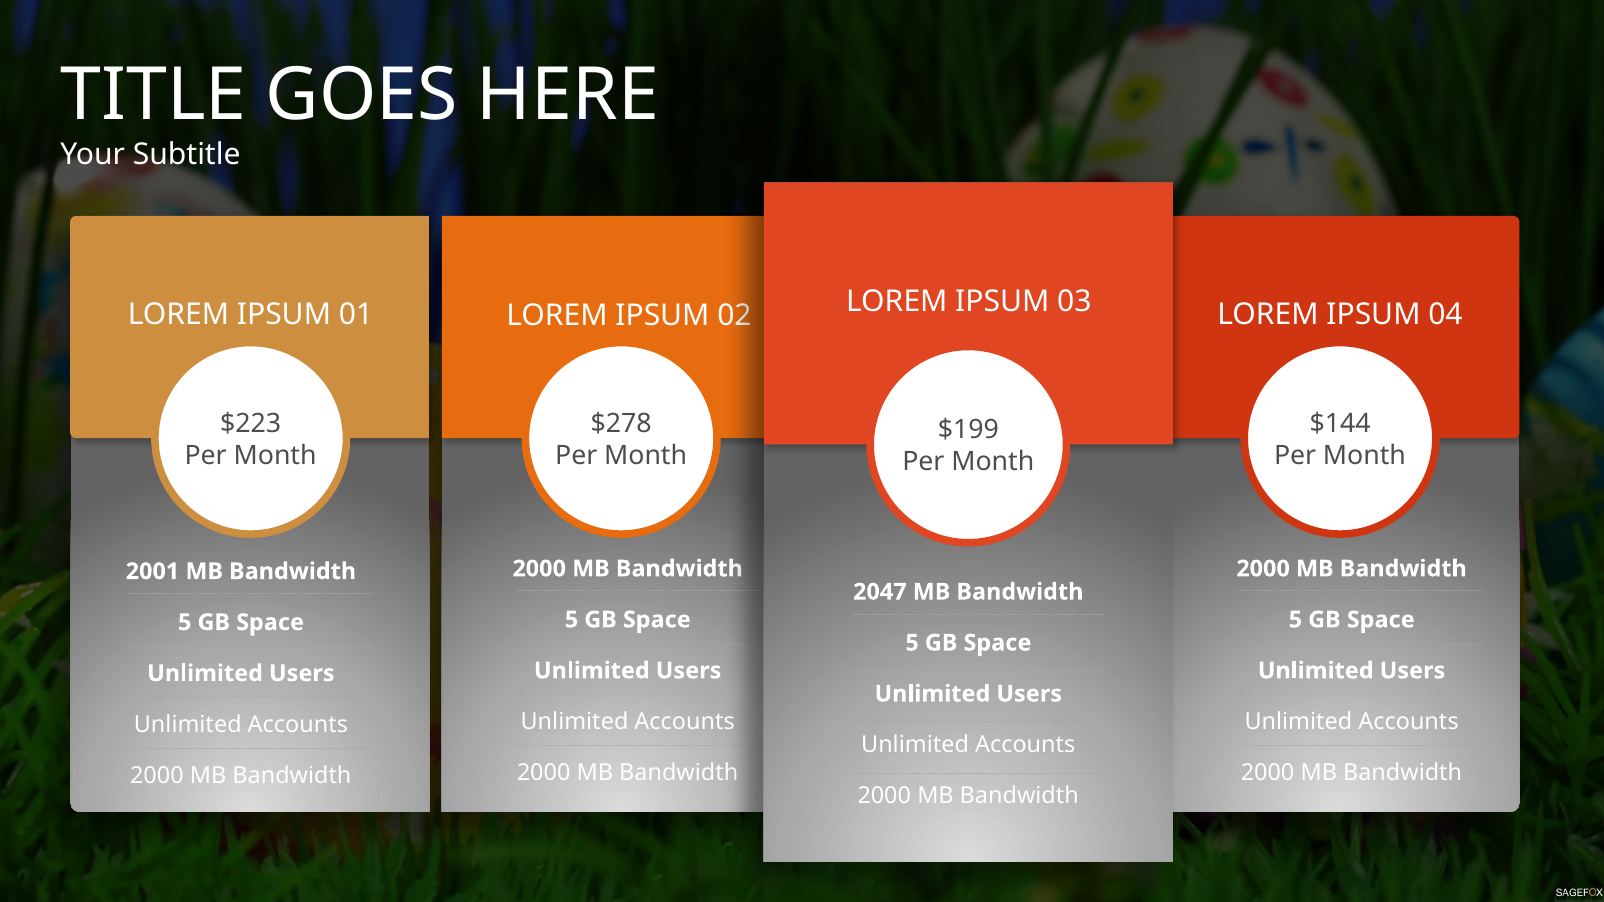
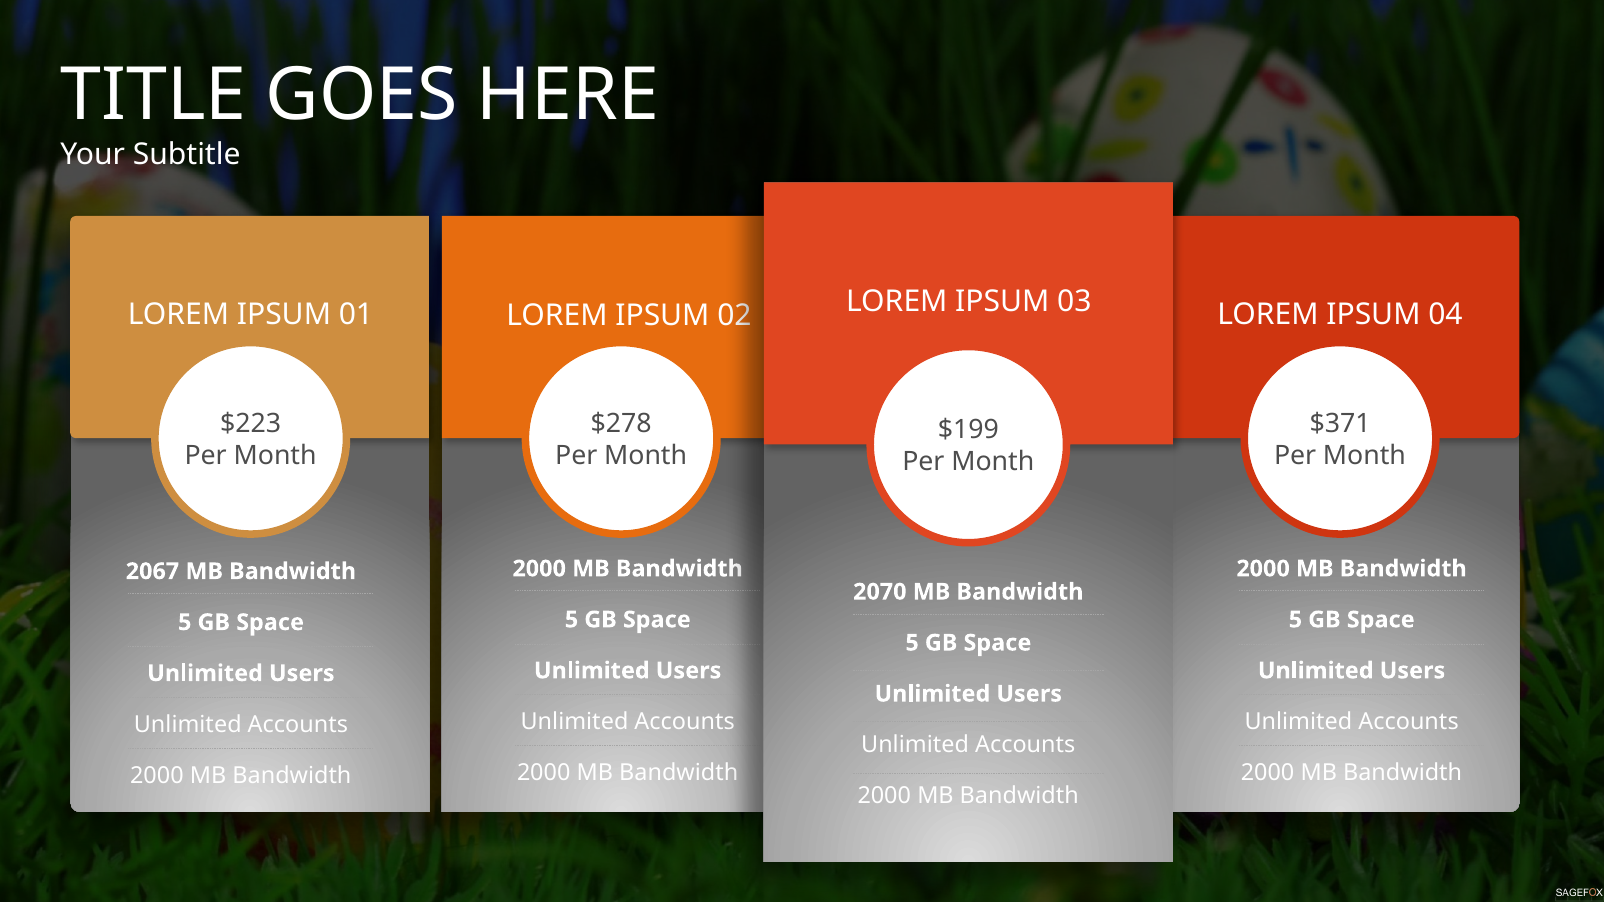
$144: $144 -> $371 (1340, 424)
2001: 2001 -> 2067 (152, 572)
2047: 2047 -> 2070 (880, 592)
